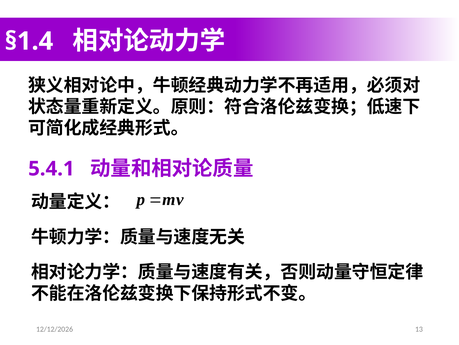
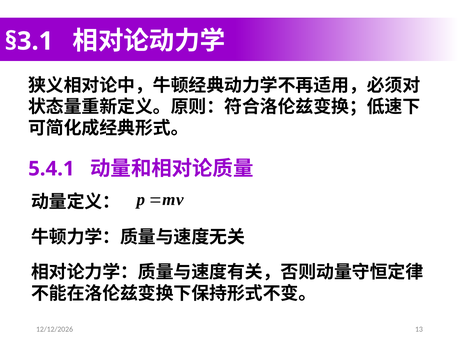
§1.4: §1.4 -> §3.1 (29, 41)
